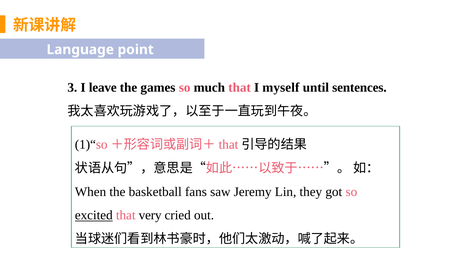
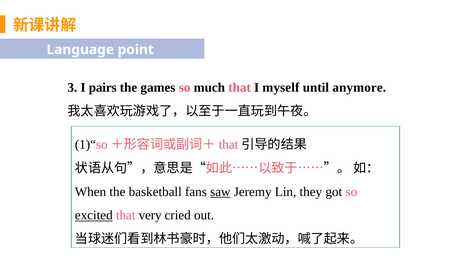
leave: leave -> pairs (103, 88)
sentences: sentences -> anymore (359, 88)
saw underline: none -> present (220, 192)
